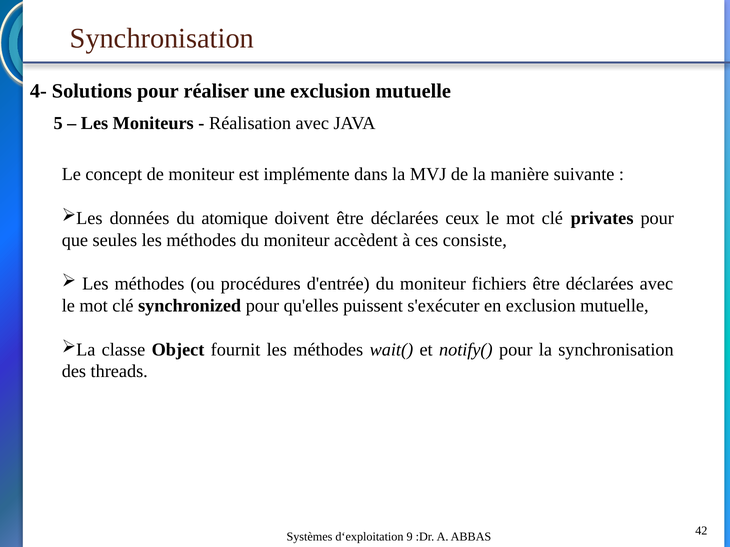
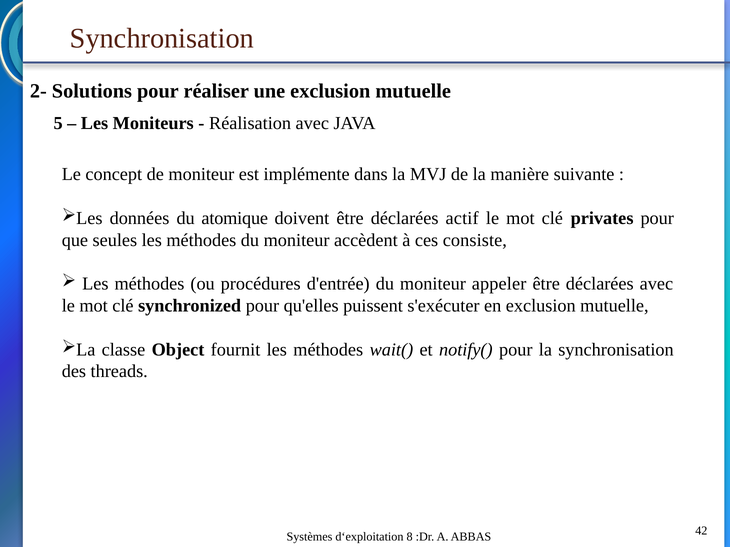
4-: 4- -> 2- (38, 91)
ceux: ceux -> actif (462, 218)
fichiers: fichiers -> appeler (499, 284)
9: 9 -> 8 (410, 537)
